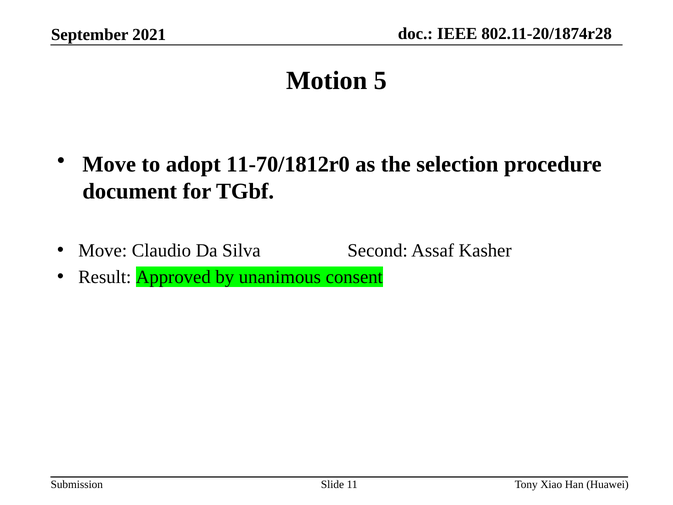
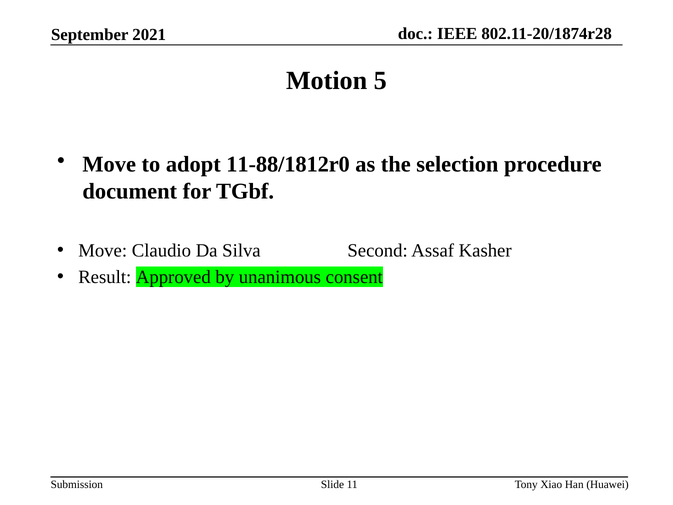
11-70/1812r0: 11-70/1812r0 -> 11-88/1812r0 (288, 164)
